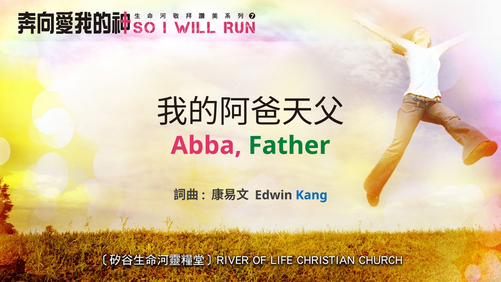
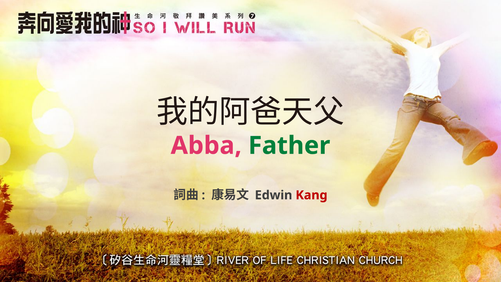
Kang colour: blue -> red (311, 195)
